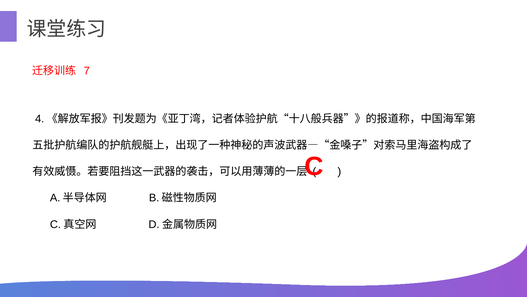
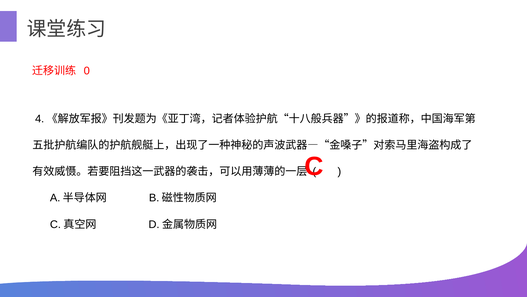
7: 7 -> 0 (87, 71)
